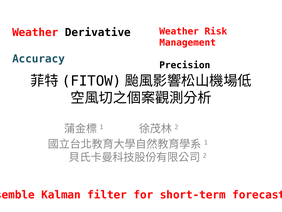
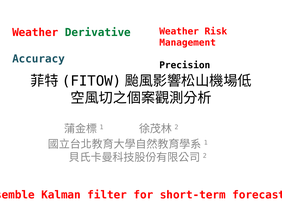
Derivative colour: black -> green (98, 32)
